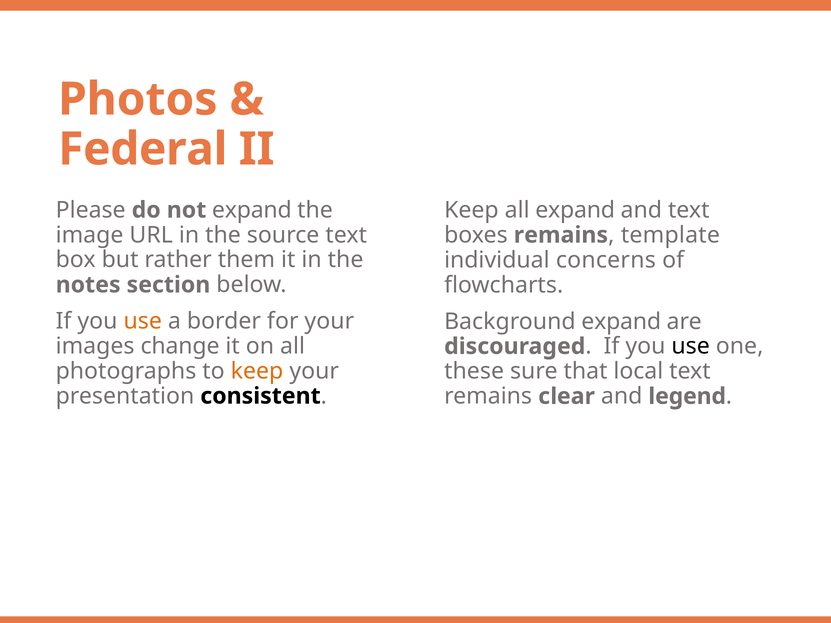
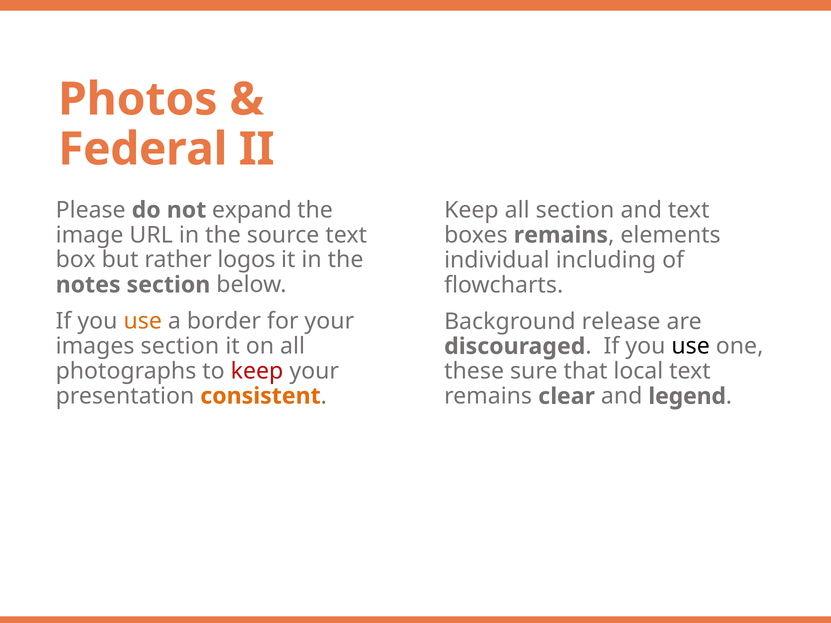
all expand: expand -> section (575, 210)
template: template -> elements (671, 235)
them: them -> logos (247, 260)
concerns: concerns -> including (606, 260)
Background expand: expand -> release (621, 322)
images change: change -> section (180, 346)
keep colour: orange -> red (257, 371)
consistent colour: black -> orange (260, 396)
